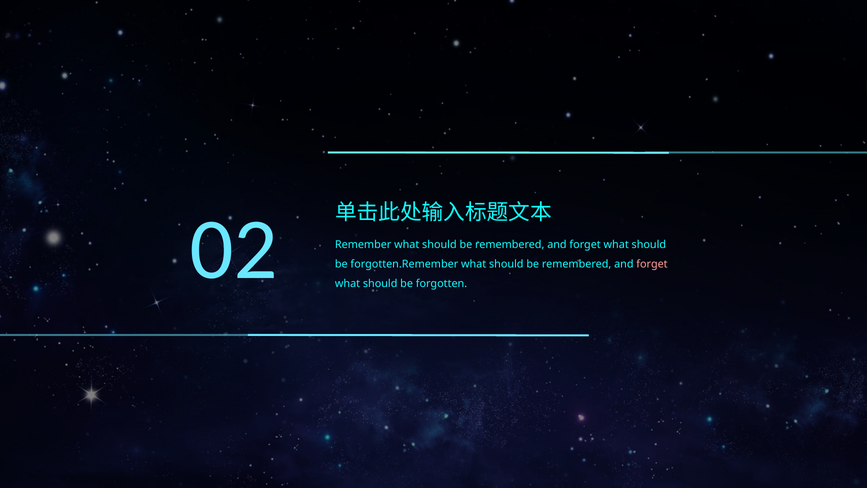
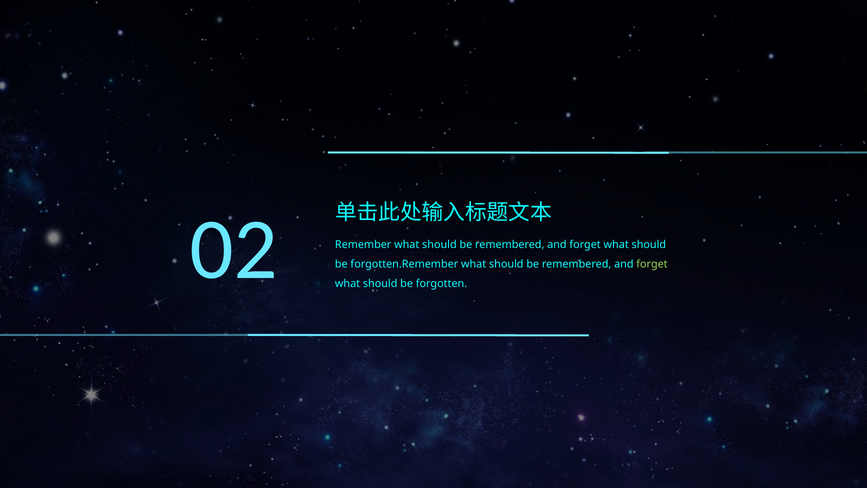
forget colour: pink -> light green (652, 264)
